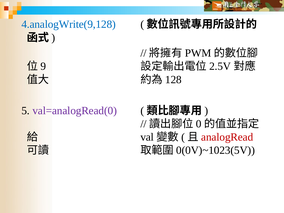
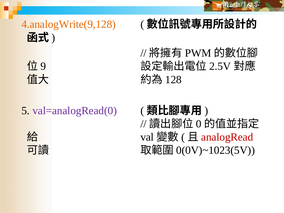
4.analogWrite(9,128 colour: blue -> orange (69, 24)
